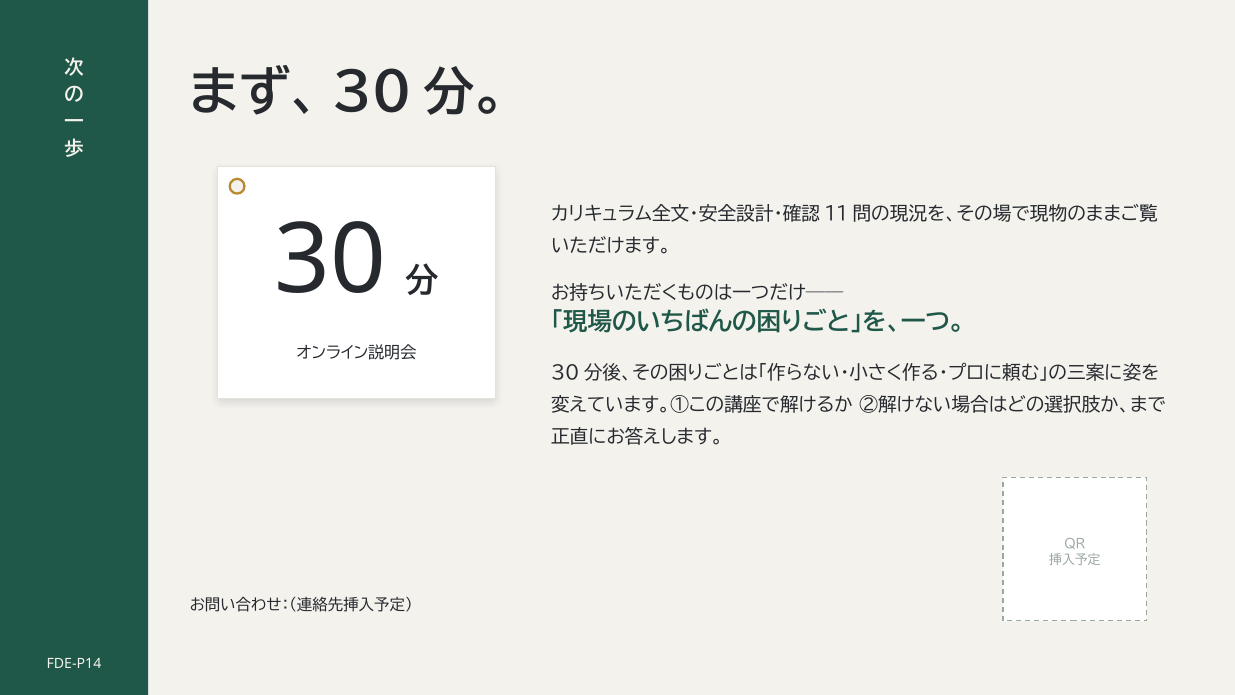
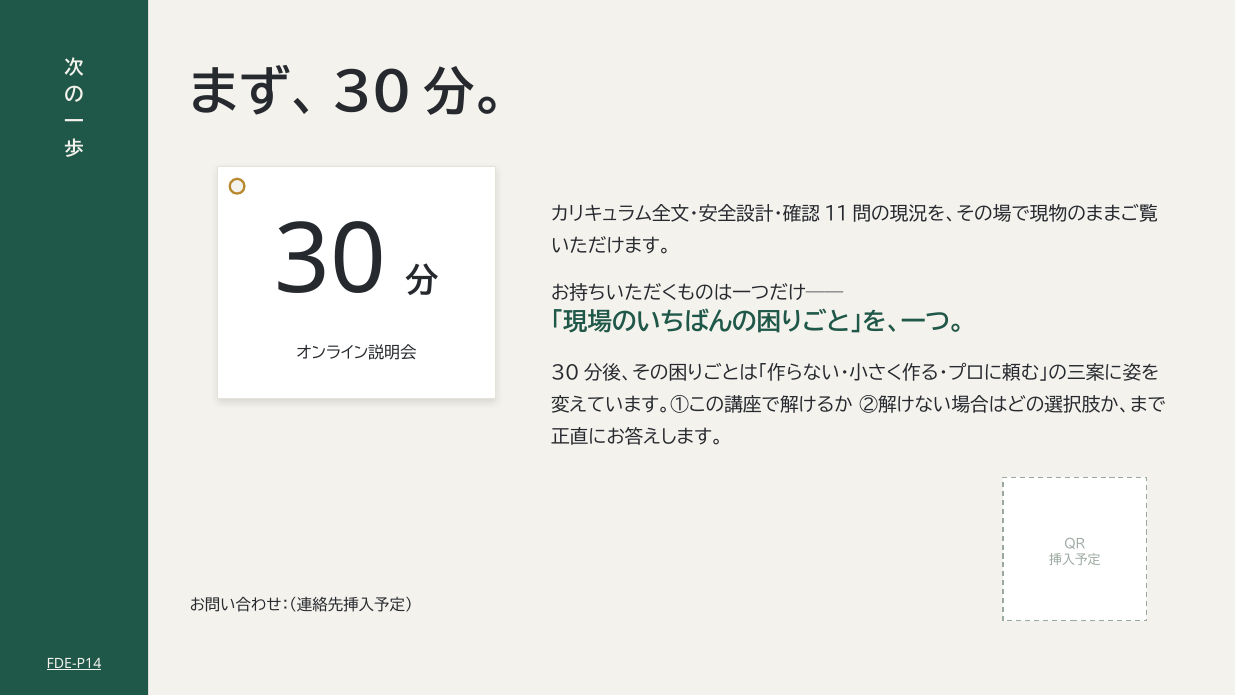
FDE-P14 underline: none -> present (74, 663)
